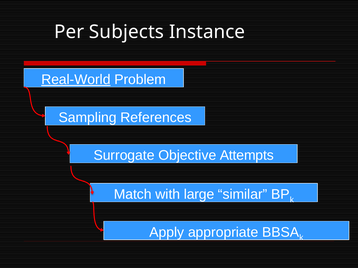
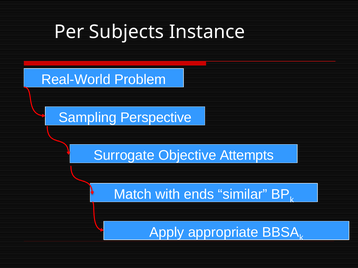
Real-World underline: present -> none (76, 80)
References: References -> Perspective (156, 118)
large: large -> ends (199, 195)
